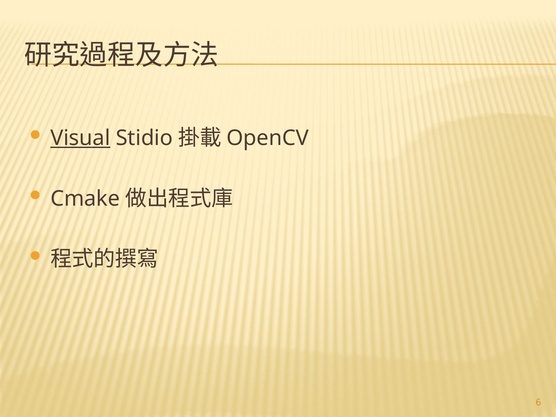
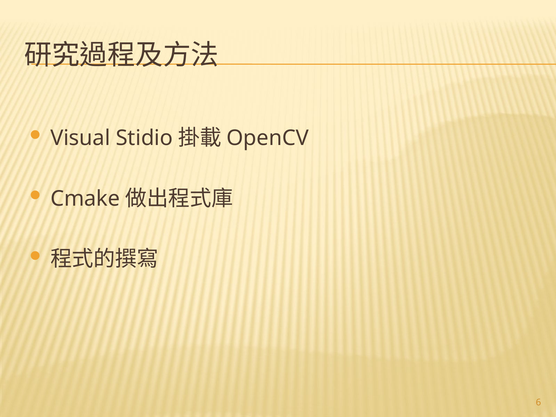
Visual underline: present -> none (80, 138)
